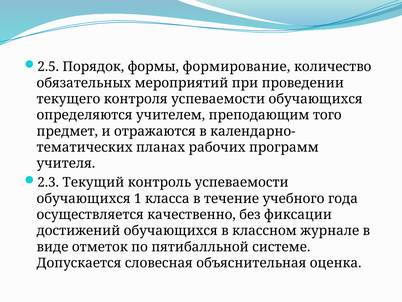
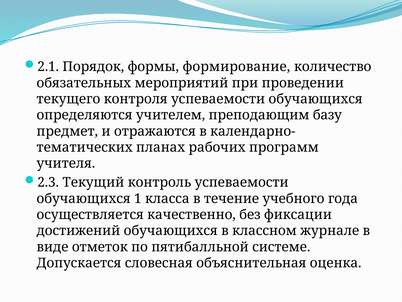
2.5: 2.5 -> 2.1 (48, 67)
того: того -> базу (327, 115)
